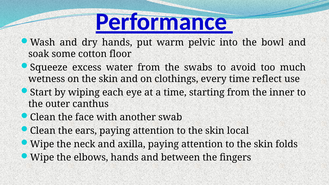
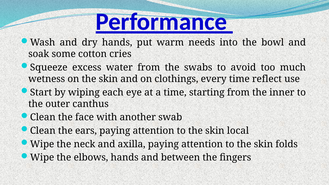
pelvic: pelvic -> needs (202, 43)
floor: floor -> cries (120, 54)
